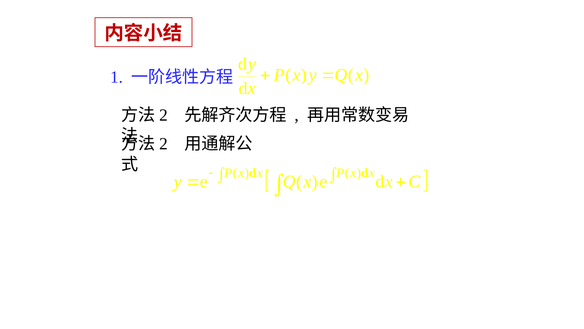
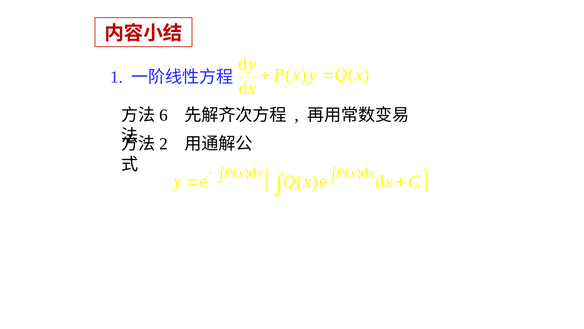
2: 2 -> 6 (163, 115)
